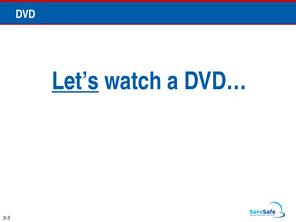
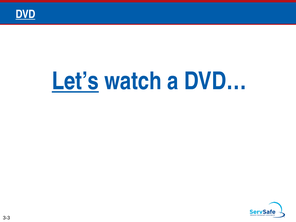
DVD underline: none -> present (25, 14)
